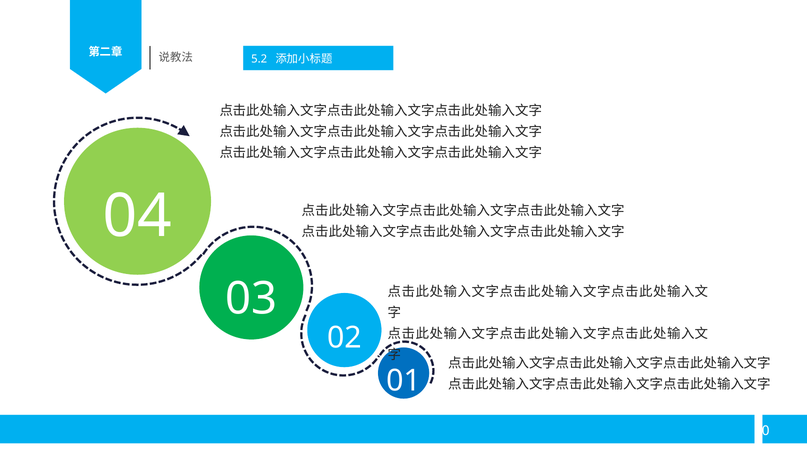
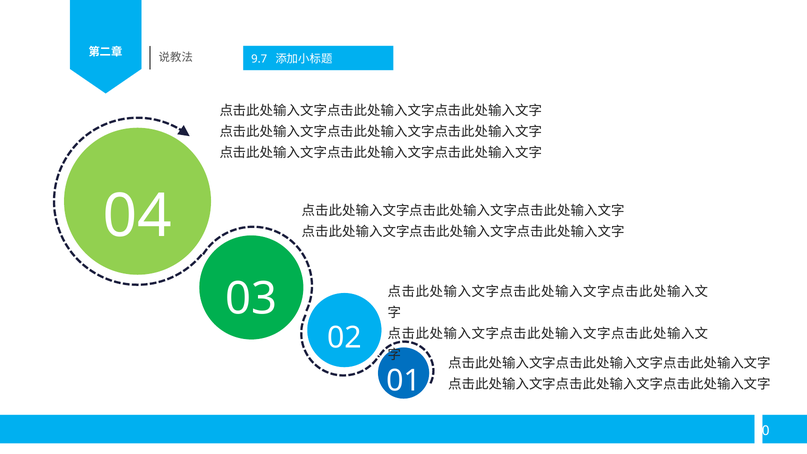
5.2: 5.2 -> 9.7 (259, 59)
